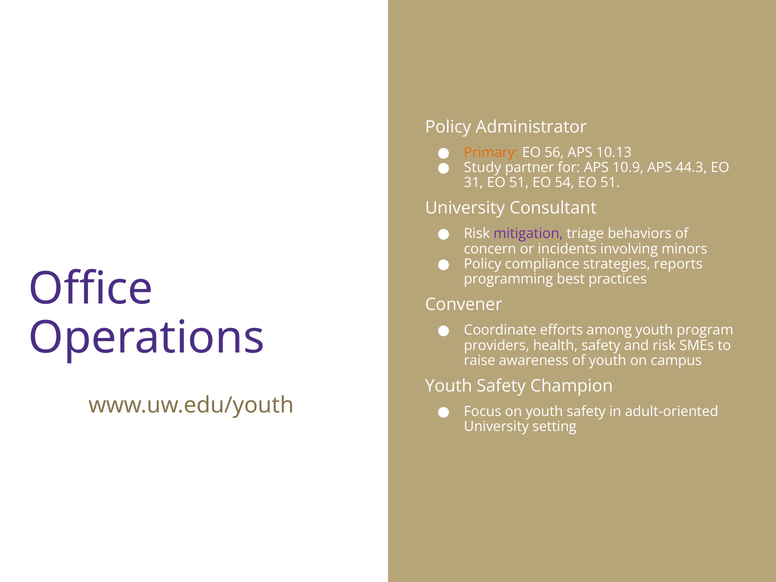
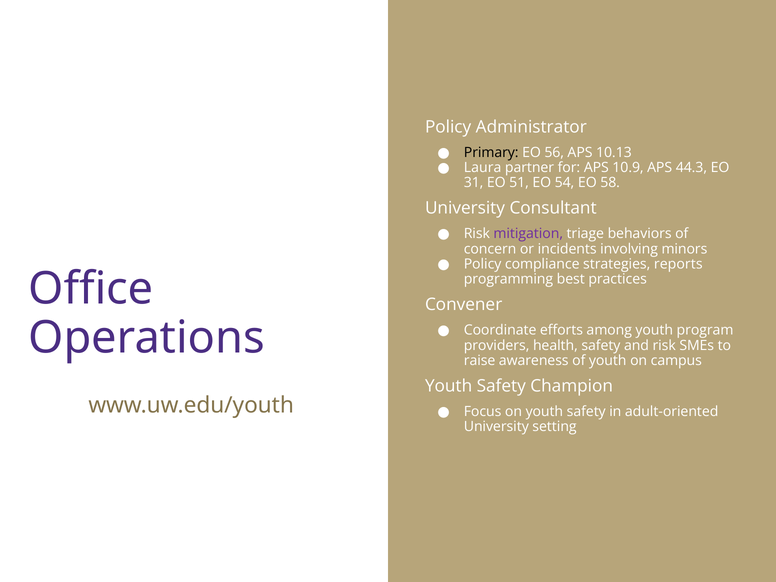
Primary colour: orange -> black (491, 152)
Study: Study -> Laura (483, 168)
54 EO 51: 51 -> 58 (610, 183)
